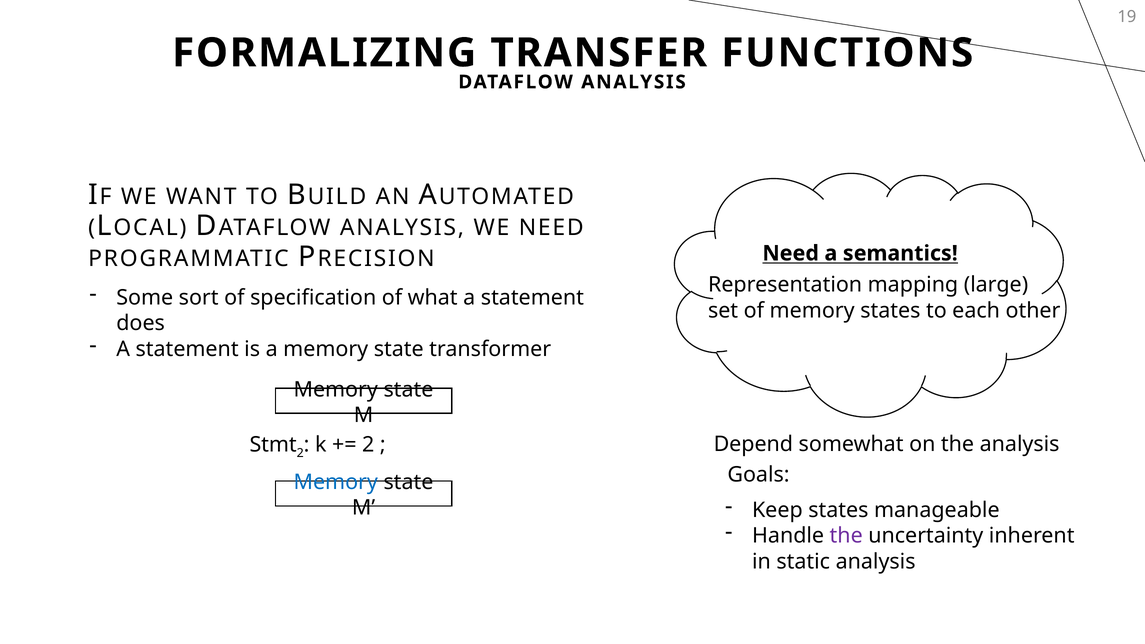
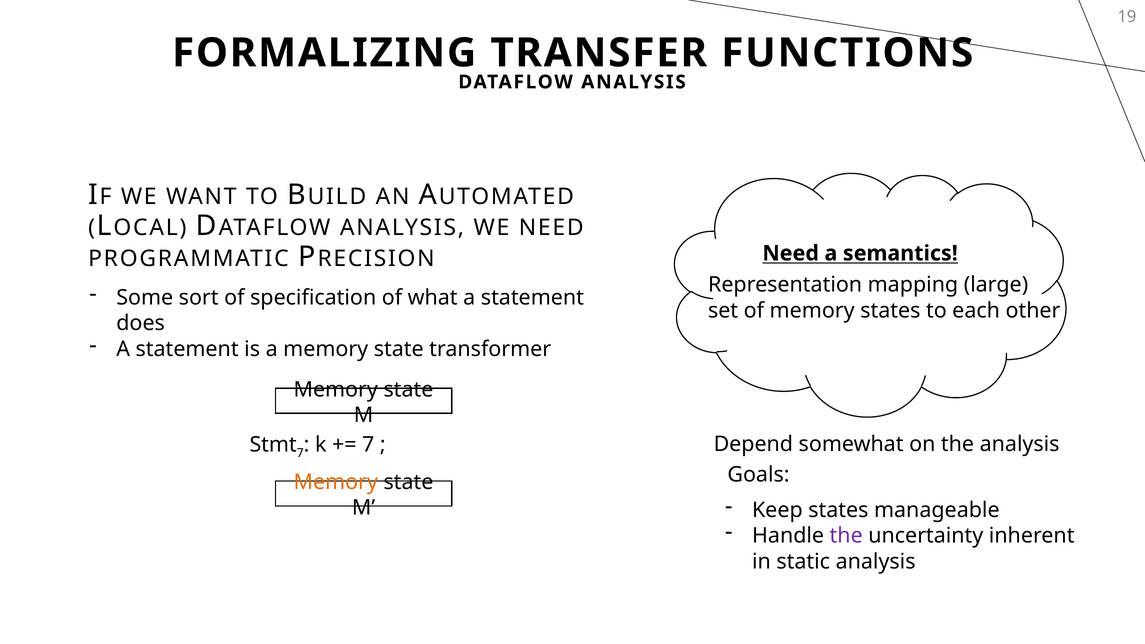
2: 2 -> 7 (300, 453)
2: 2 -> 7 (368, 445)
Memory colour: blue -> orange (336, 482)
